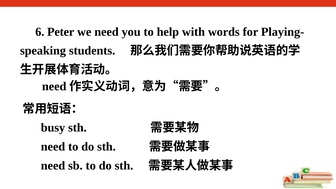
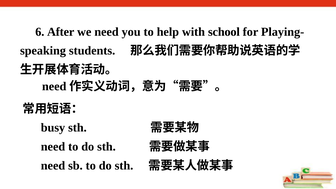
Peter: Peter -> After (61, 32)
words: words -> school (224, 32)
